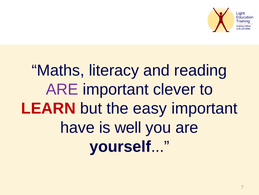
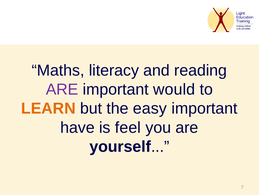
clever: clever -> would (174, 89)
LEARN colour: red -> orange (48, 108)
well: well -> feel (128, 127)
